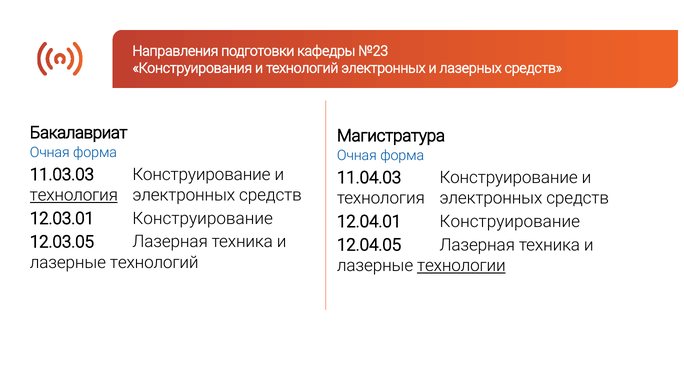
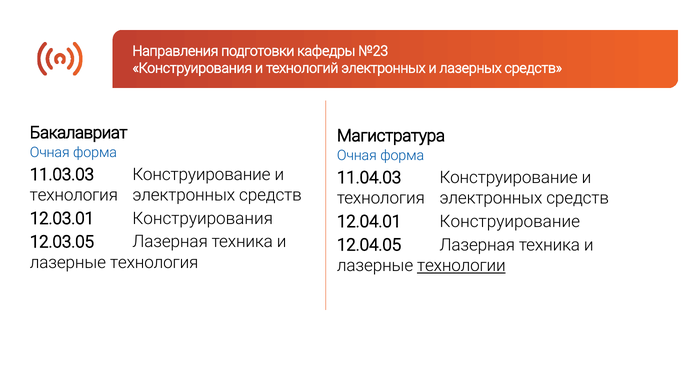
технология underline: present -> none (74, 195)
12.03.01 Конструирование: Конструирование -> Конструирования (203, 218)
лазерные технологий: технологий -> технология (154, 262)
